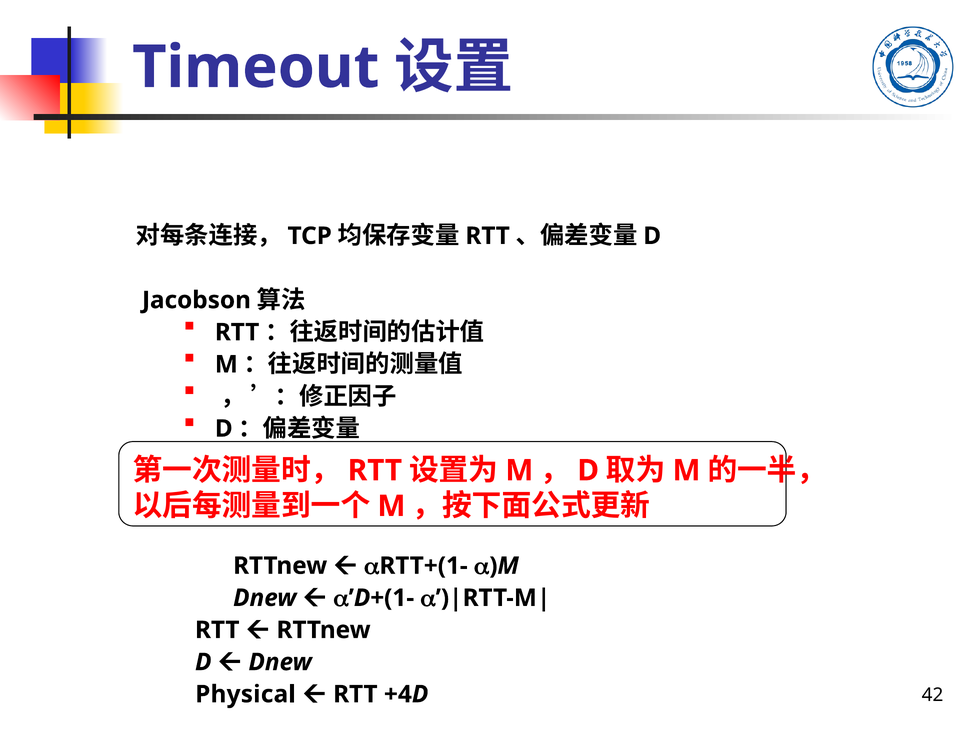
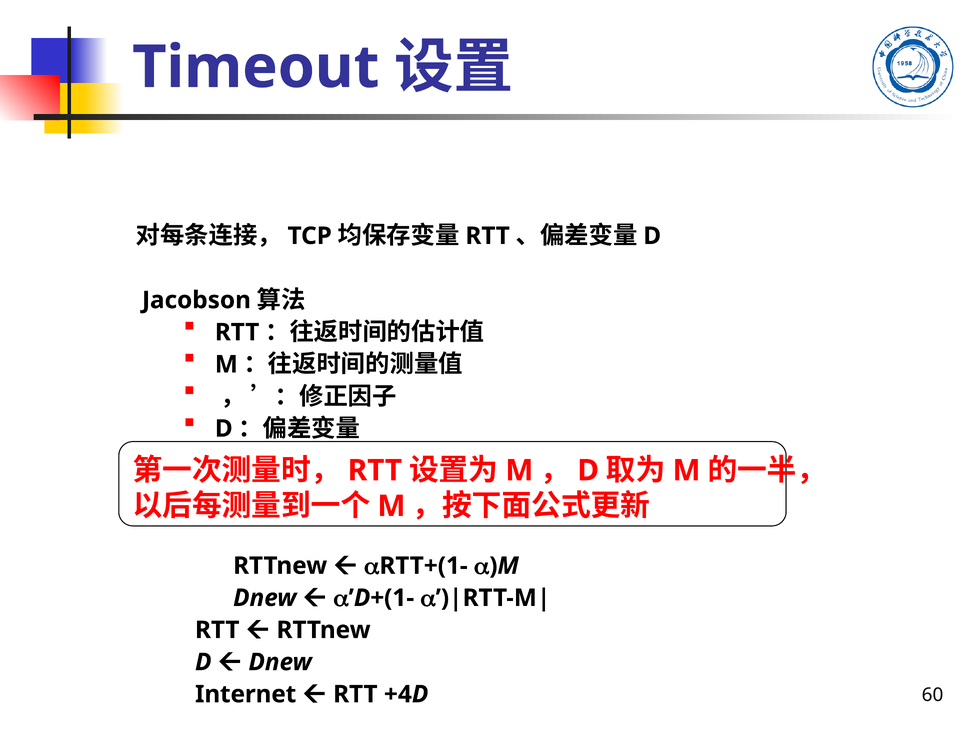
Physical: Physical -> Internet (246, 695)
42: 42 -> 60 (933, 696)
